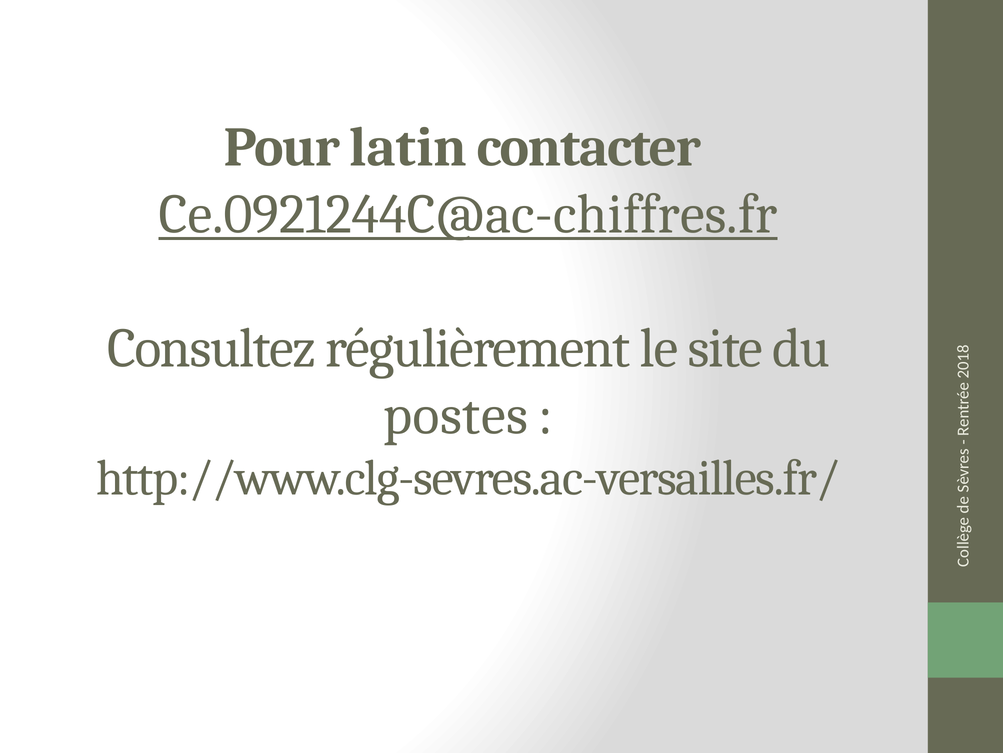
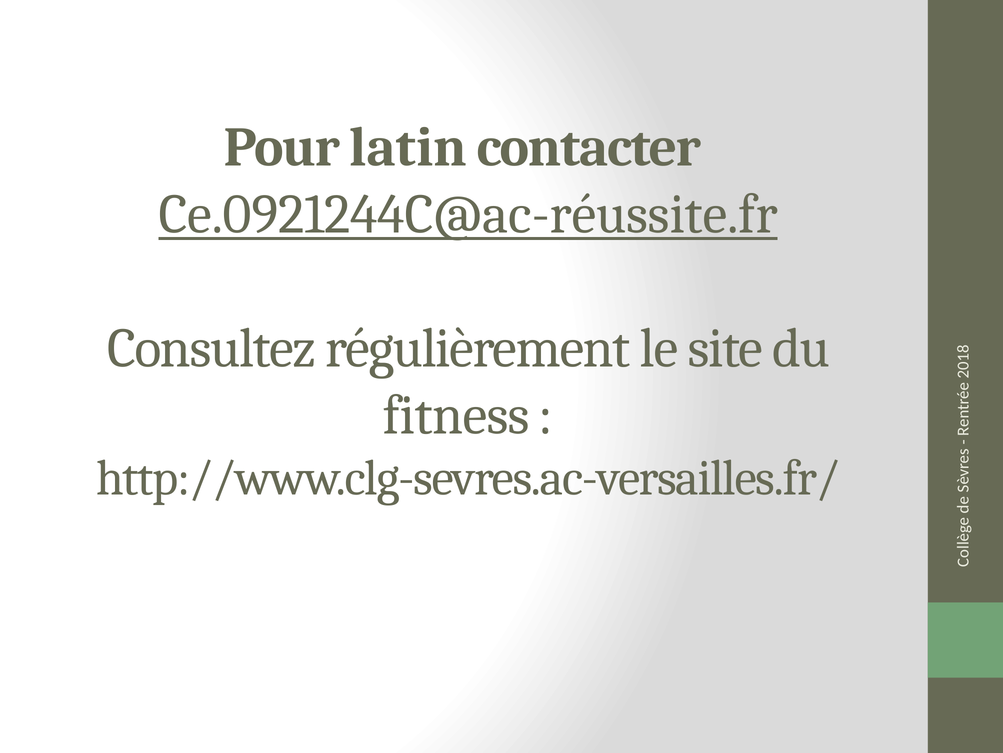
Ce.0921244C@ac-chiffres.fr: Ce.0921244C@ac-chiffres.fr -> Ce.0921244C@ac-réussite.fr (468, 214)
postes: postes -> fitness (456, 415)
